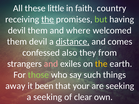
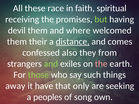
little: little -> race (56, 8)
country: country -> spiritual (112, 8)
the underline: present -> none (48, 19)
them devil: devil -> their (38, 42)
and colour: pink -> light green (51, 64)
the colour: yellow -> pink (101, 64)
been: been -> have (44, 86)
your: your -> only (81, 86)
a seeking: seeking -> peoples (48, 97)
clear: clear -> song (83, 97)
